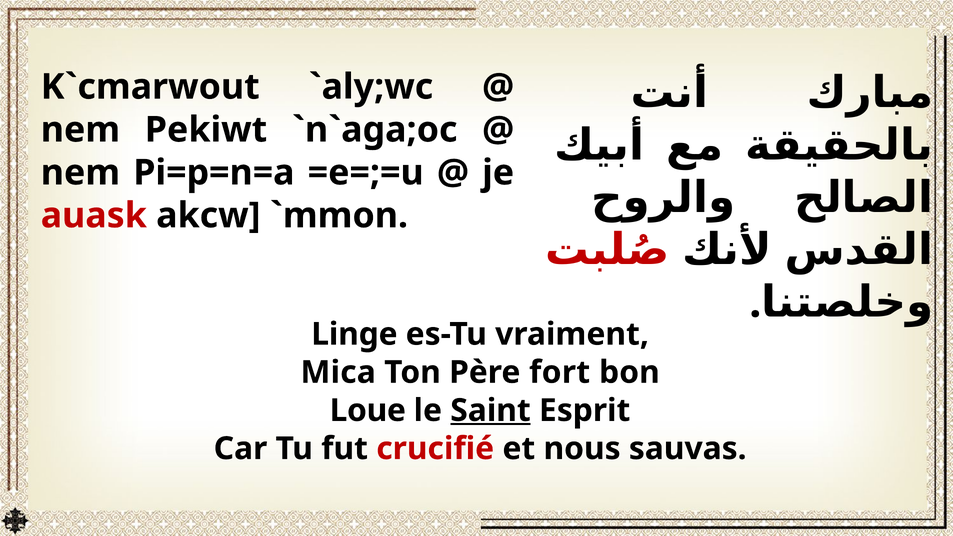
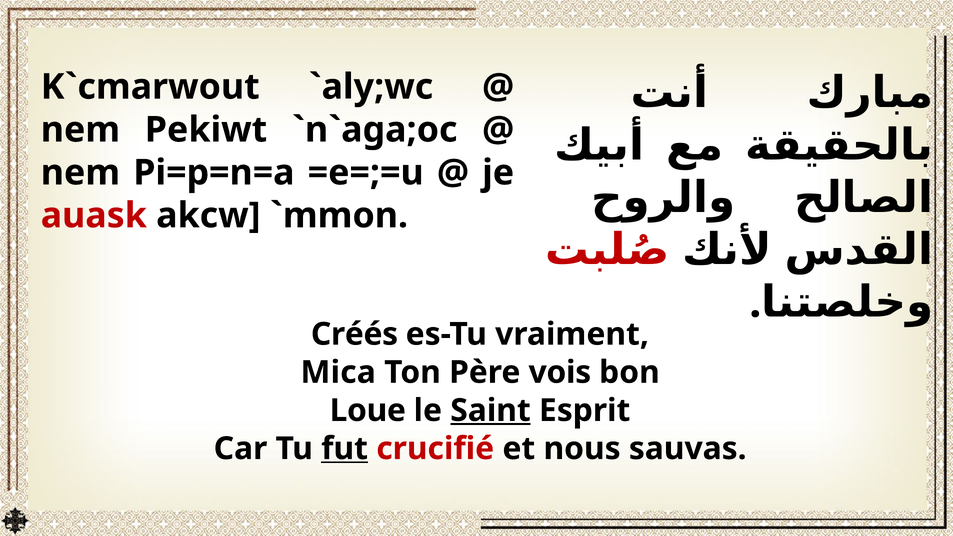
Linge: Linge -> Créés (354, 334)
fort: fort -> vois (560, 372)
fut underline: none -> present (345, 449)
